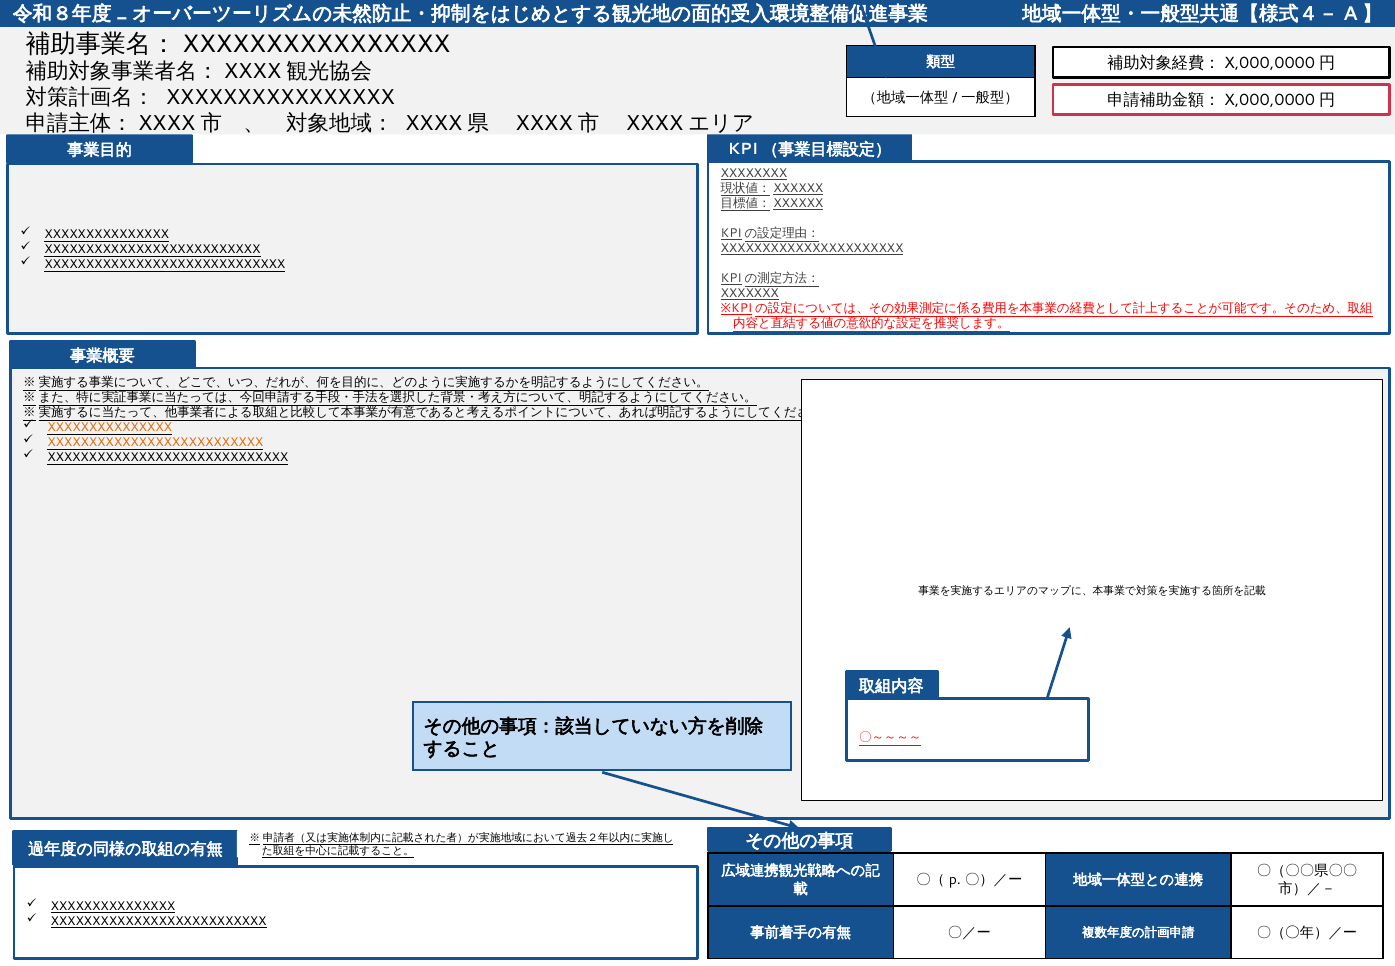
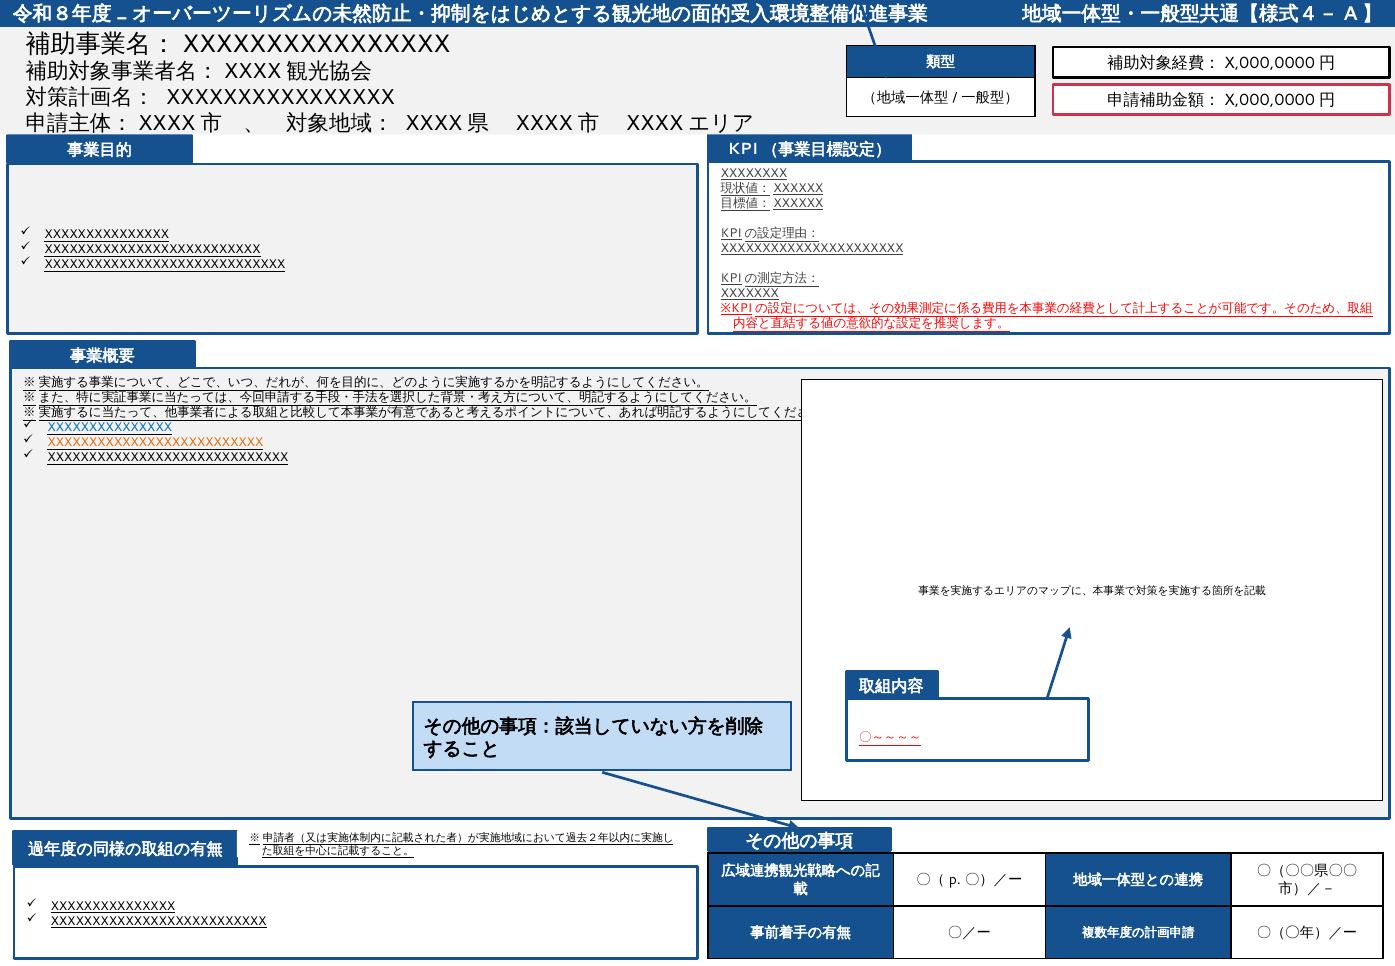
XXXXXXXXXXXXXXX colour: orange -> blue (110, 428)
